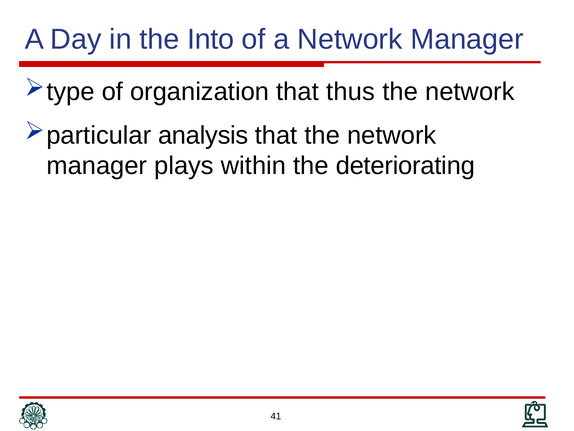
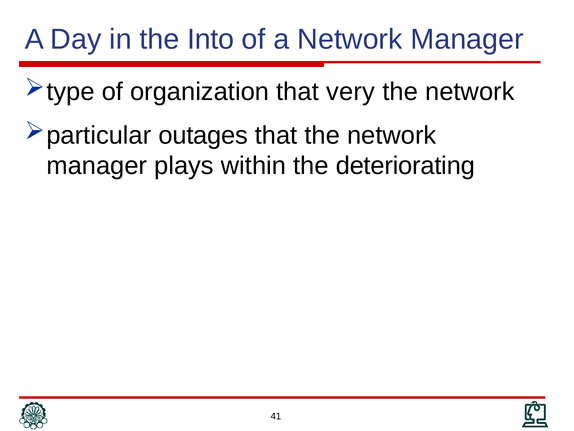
thus: thus -> very (351, 92)
analysis: analysis -> outages (203, 135)
